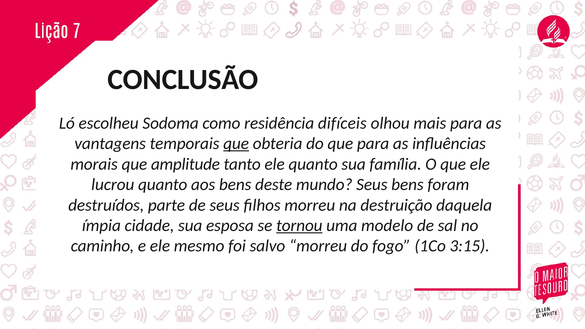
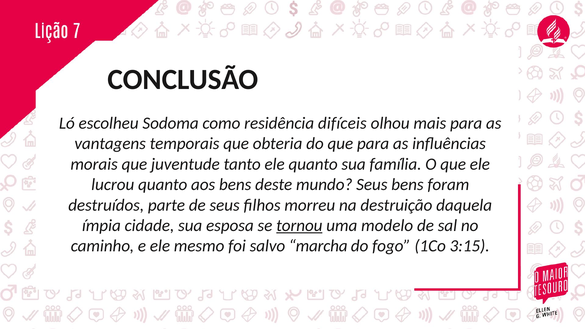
que underline: present -> none (236, 144)
amplitude: amplitude -> juventude (185, 164)
salvo morreu: morreu -> marcha (318, 246)
